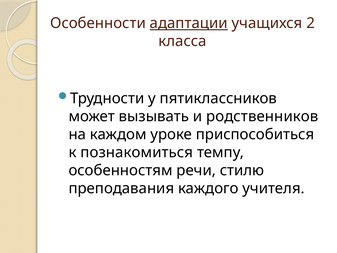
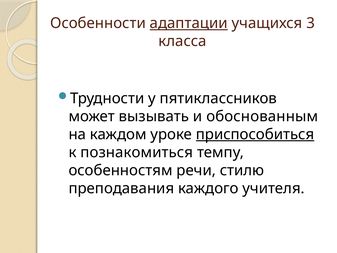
2: 2 -> 3 (311, 23)
родственников: родственников -> обоснованным (262, 116)
приспособиться underline: none -> present (255, 134)
